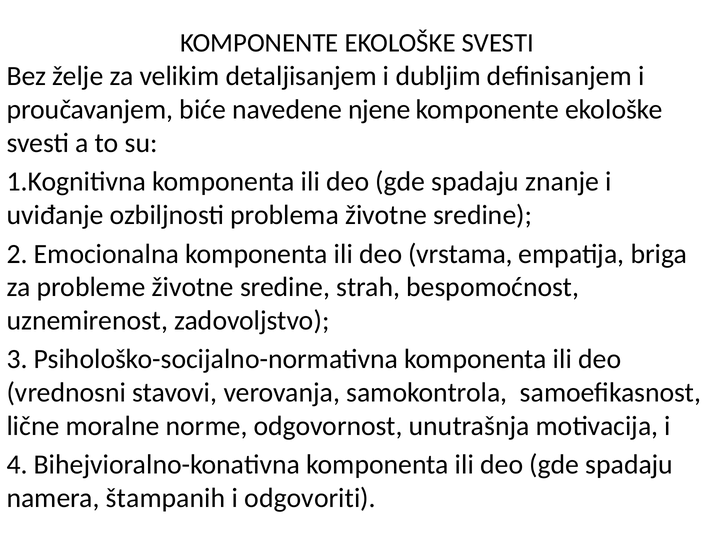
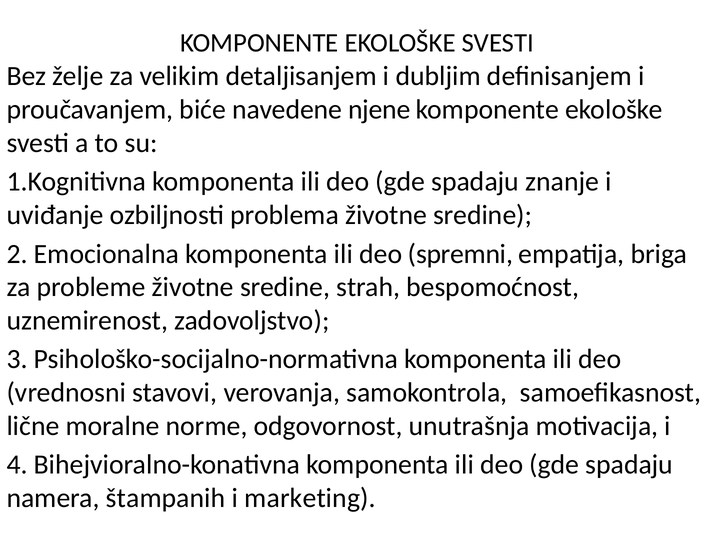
vrstama: vrstama -> spremni (460, 254)
odgovoriti: odgovoriti -> marketing (310, 498)
